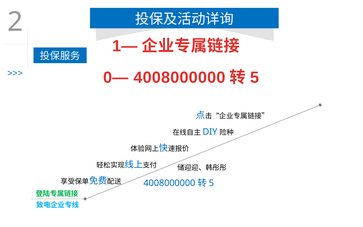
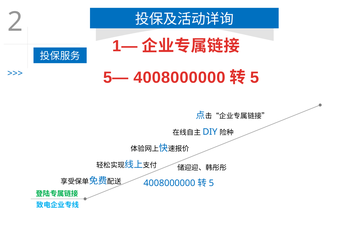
0—: 0— -> 5— (116, 77)
